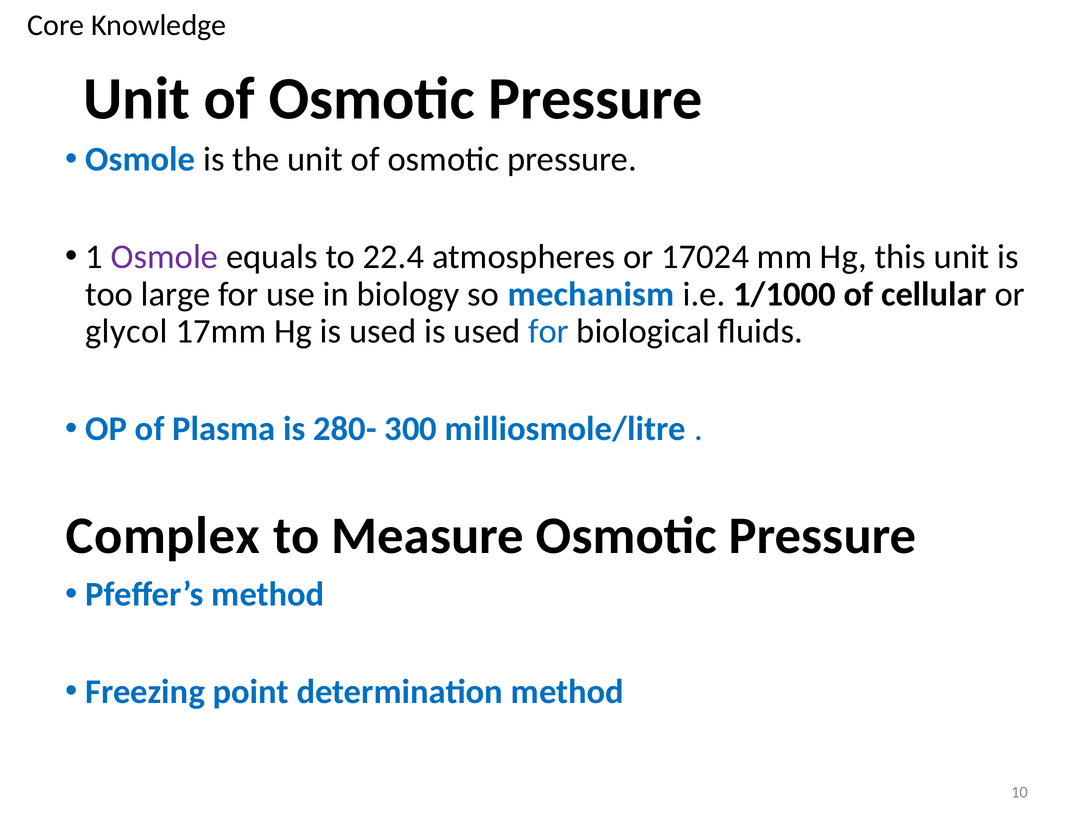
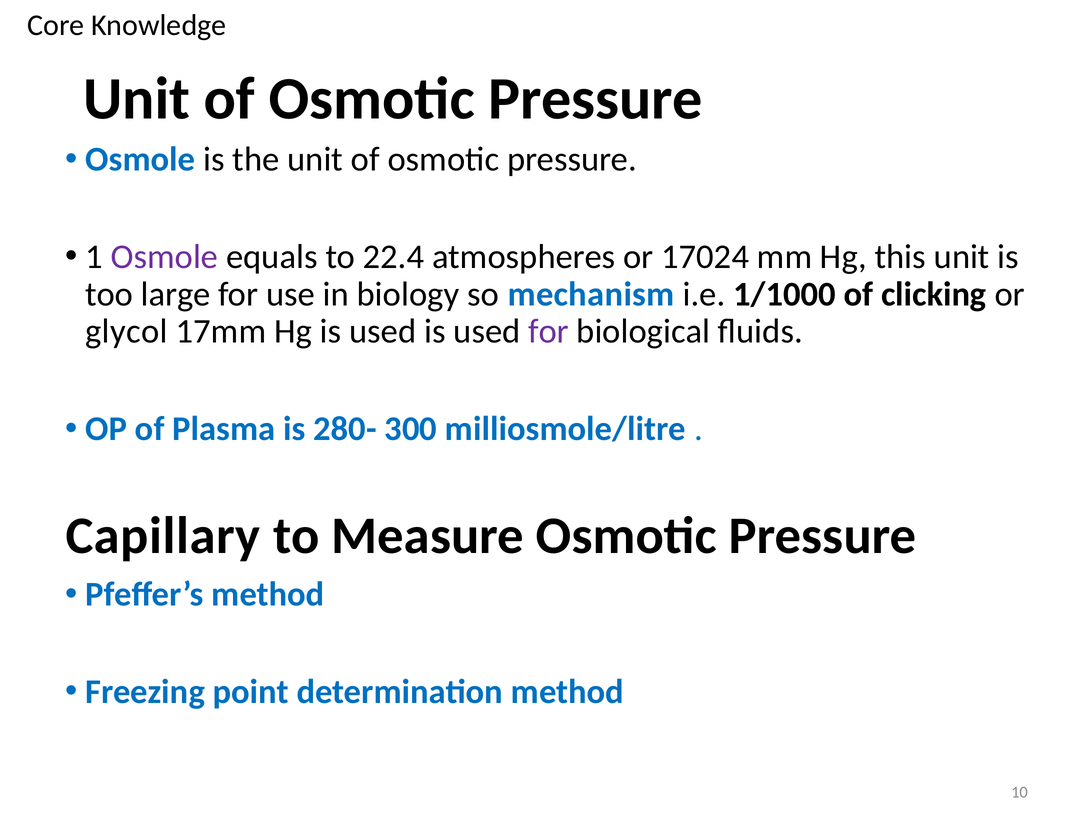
cellular: cellular -> clicking (934, 294)
for colour: blue -> purple (549, 332)
Complex: Complex -> Capillary (163, 536)
